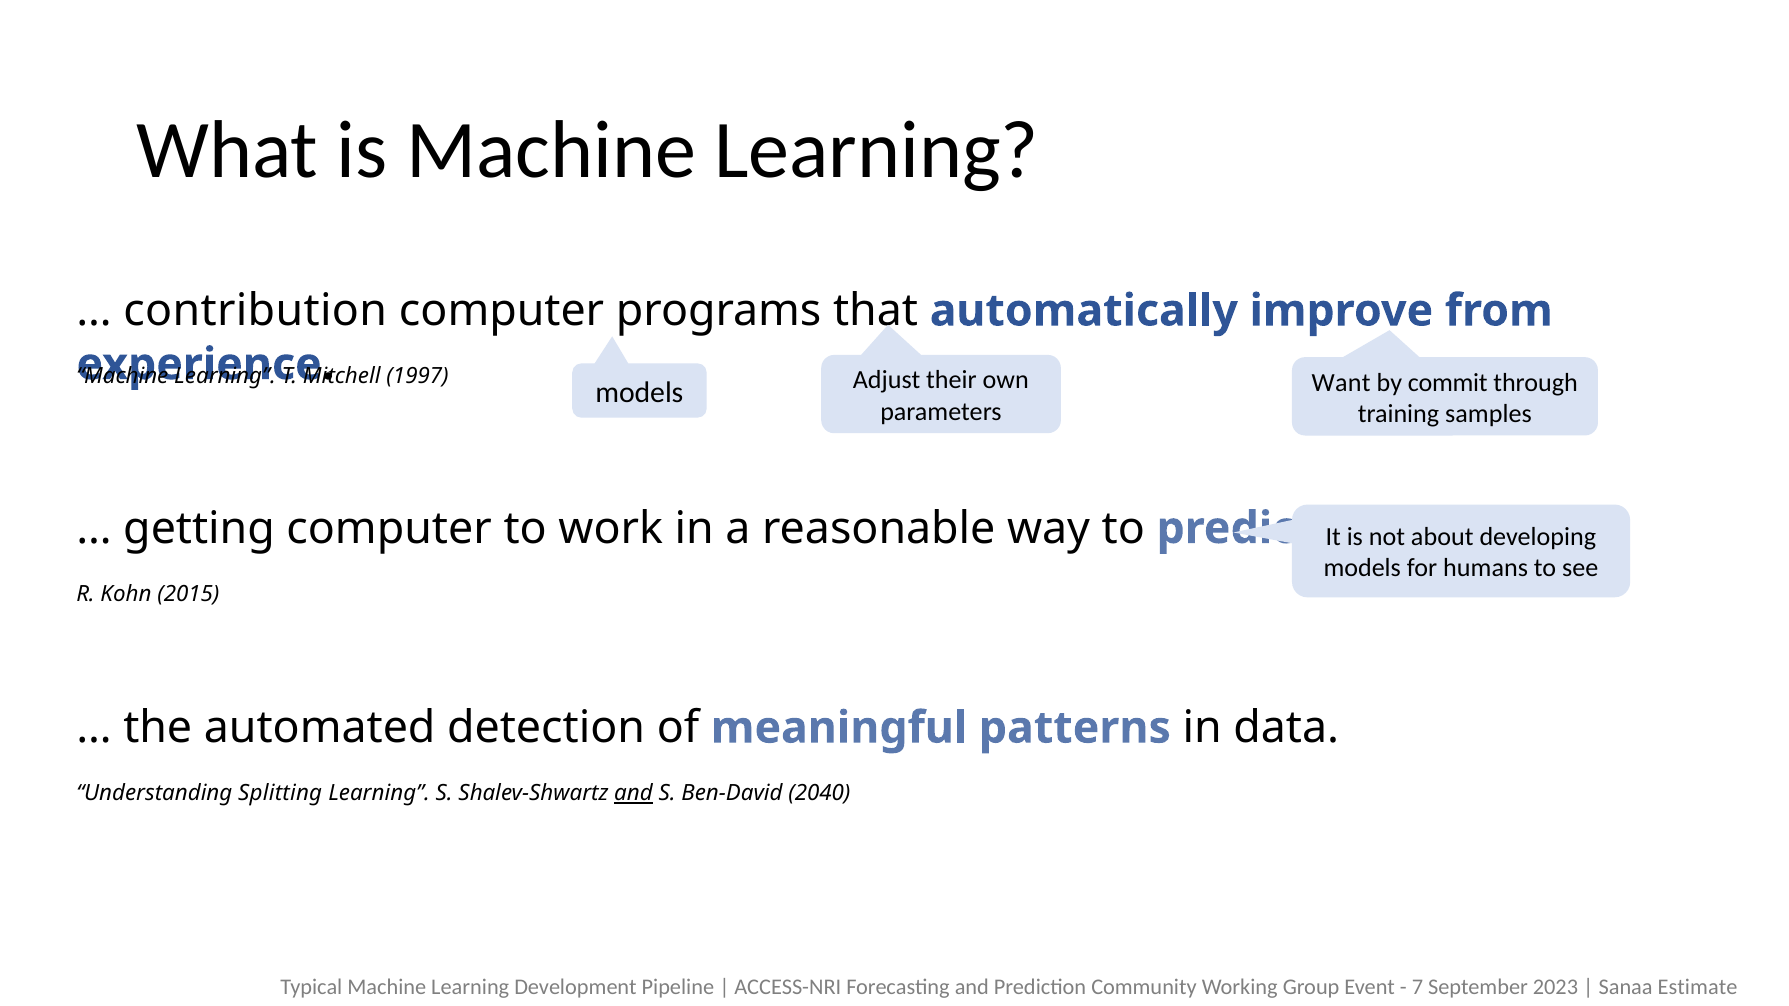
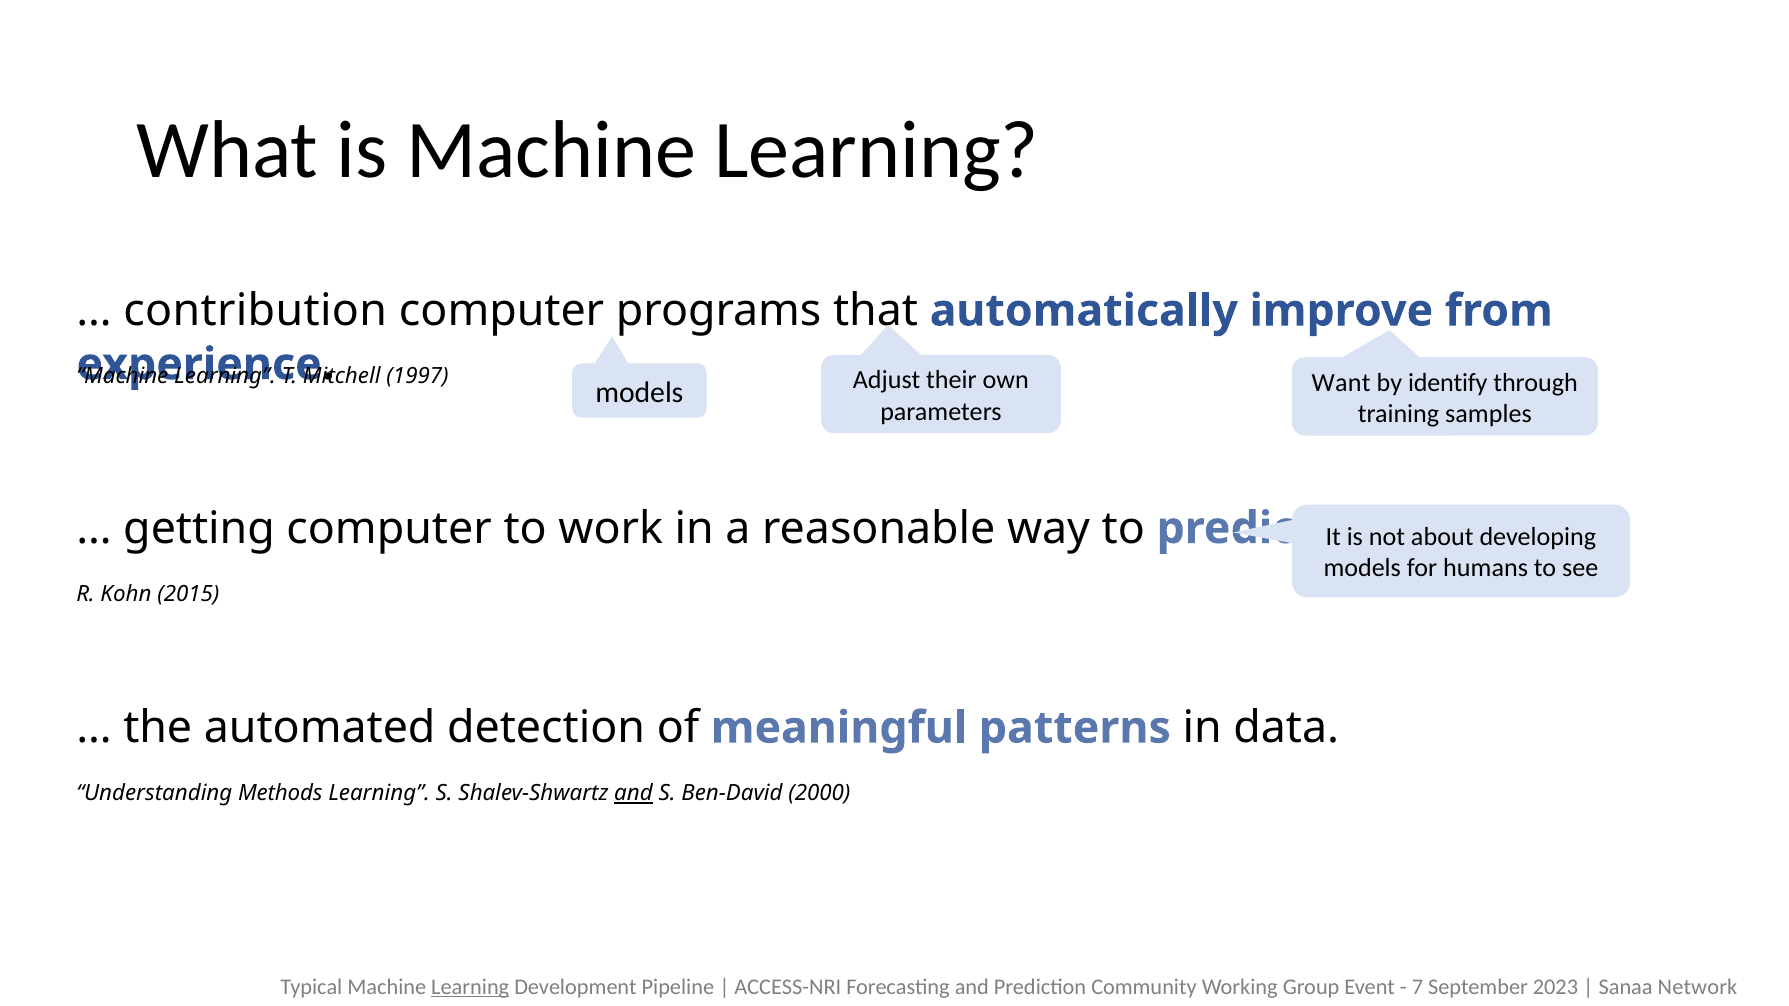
commit: commit -> identify (1448, 383)
Splitting: Splitting -> Methods (280, 794)
2040: 2040 -> 2000 (819, 794)
Learning underline: none -> present (470, 987)
Estimate: Estimate -> Network (1698, 987)
